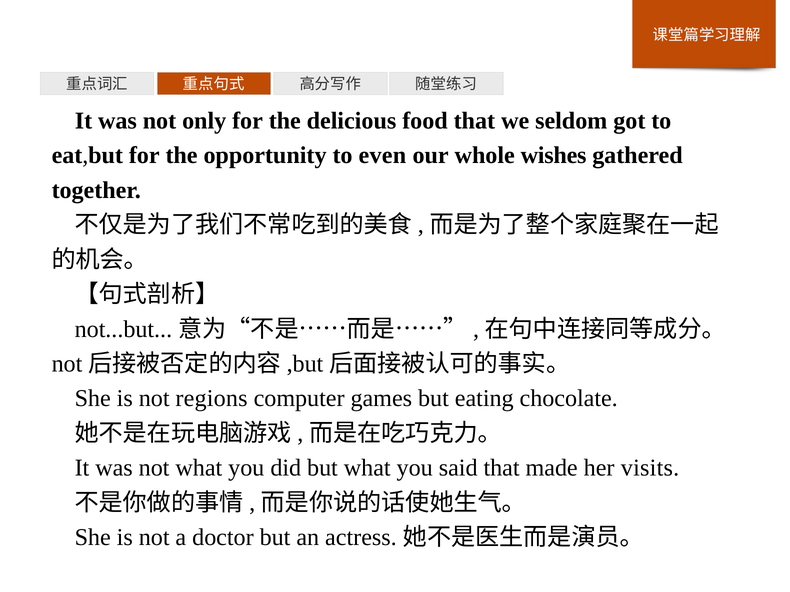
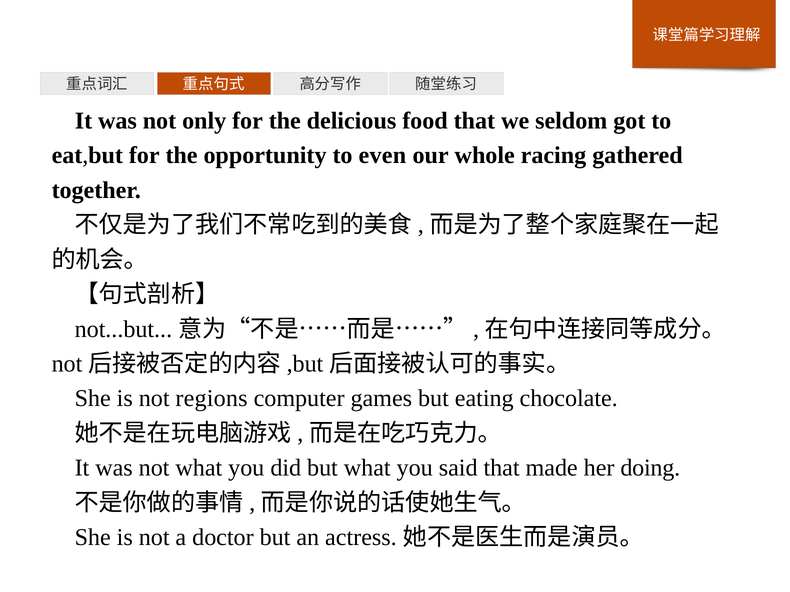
wishes: wishes -> racing (553, 156)
visits: visits -> doing (650, 468)
